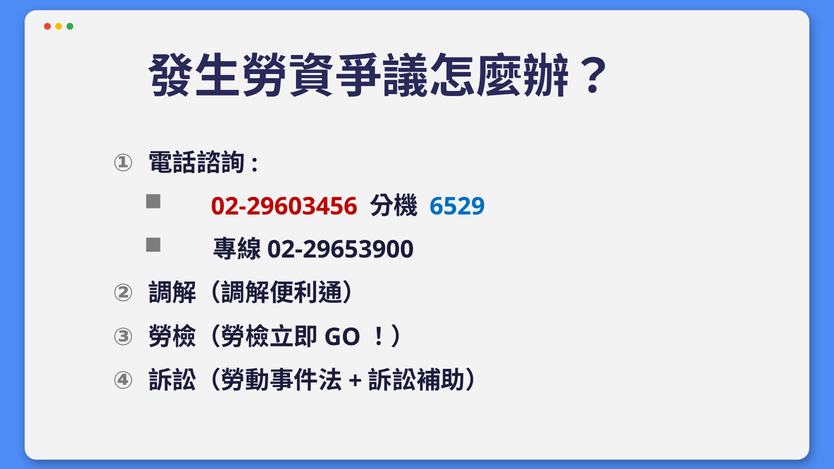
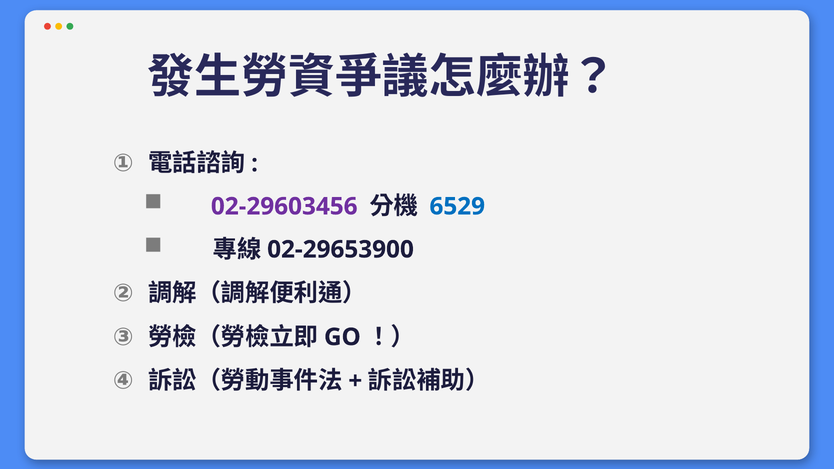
02-29603456 colour: red -> purple (284, 206)
